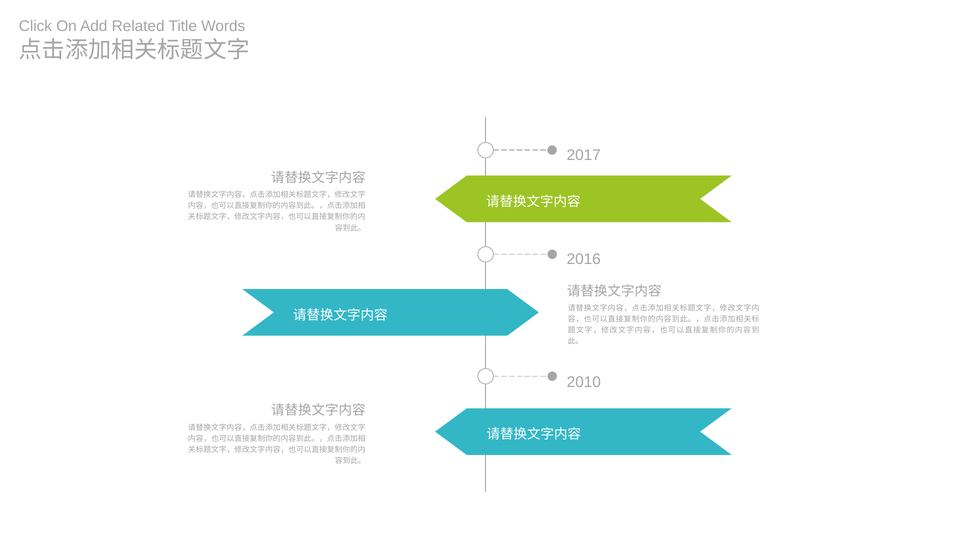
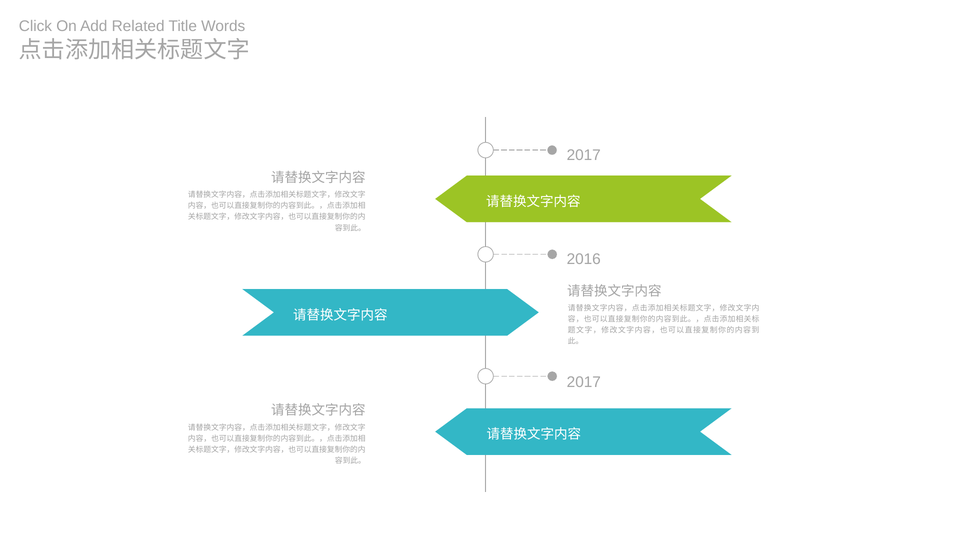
2010: 2010 -> 2017 (584, 382)
